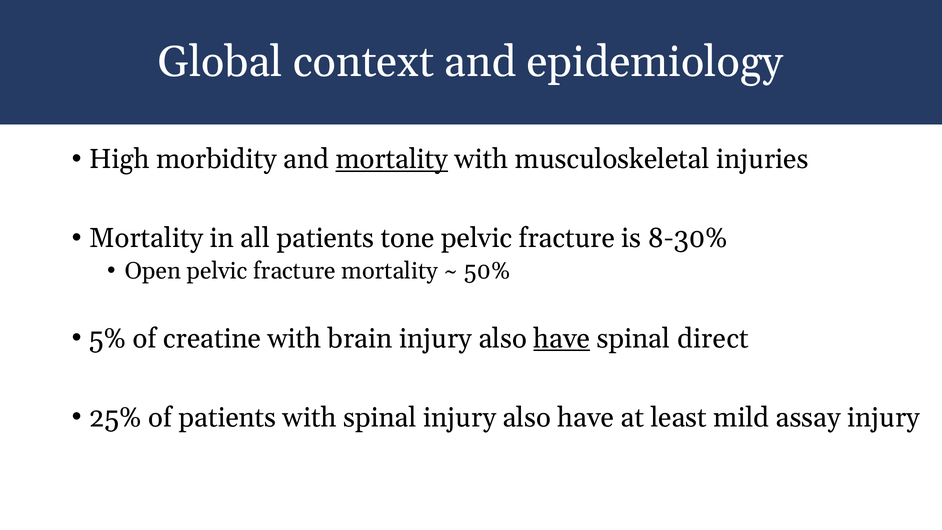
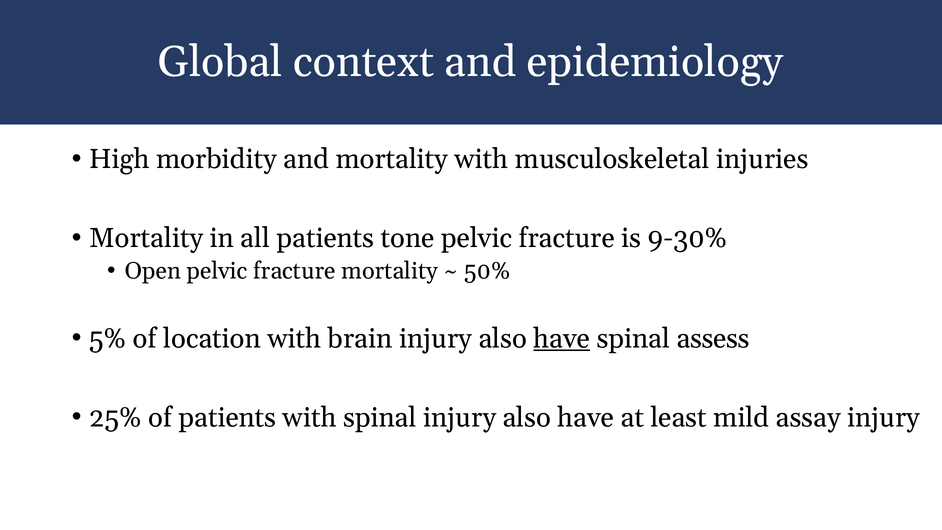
mortality underline: present -> none (392, 159)
8-30%: 8-30% -> 9-30% (688, 238)
creatine: creatine -> location (212, 338)
direct: direct -> assess (713, 338)
